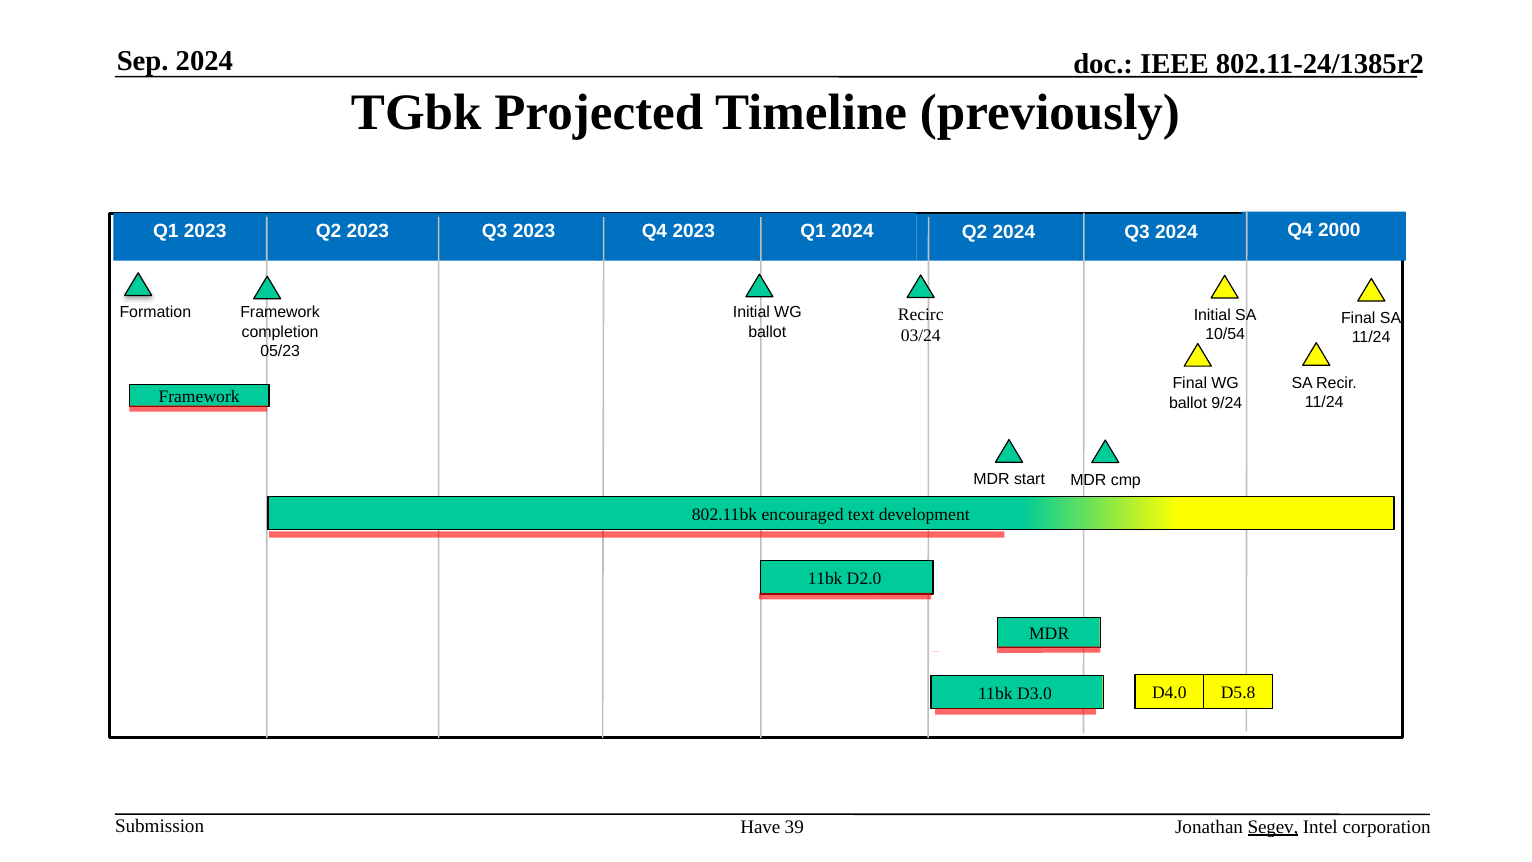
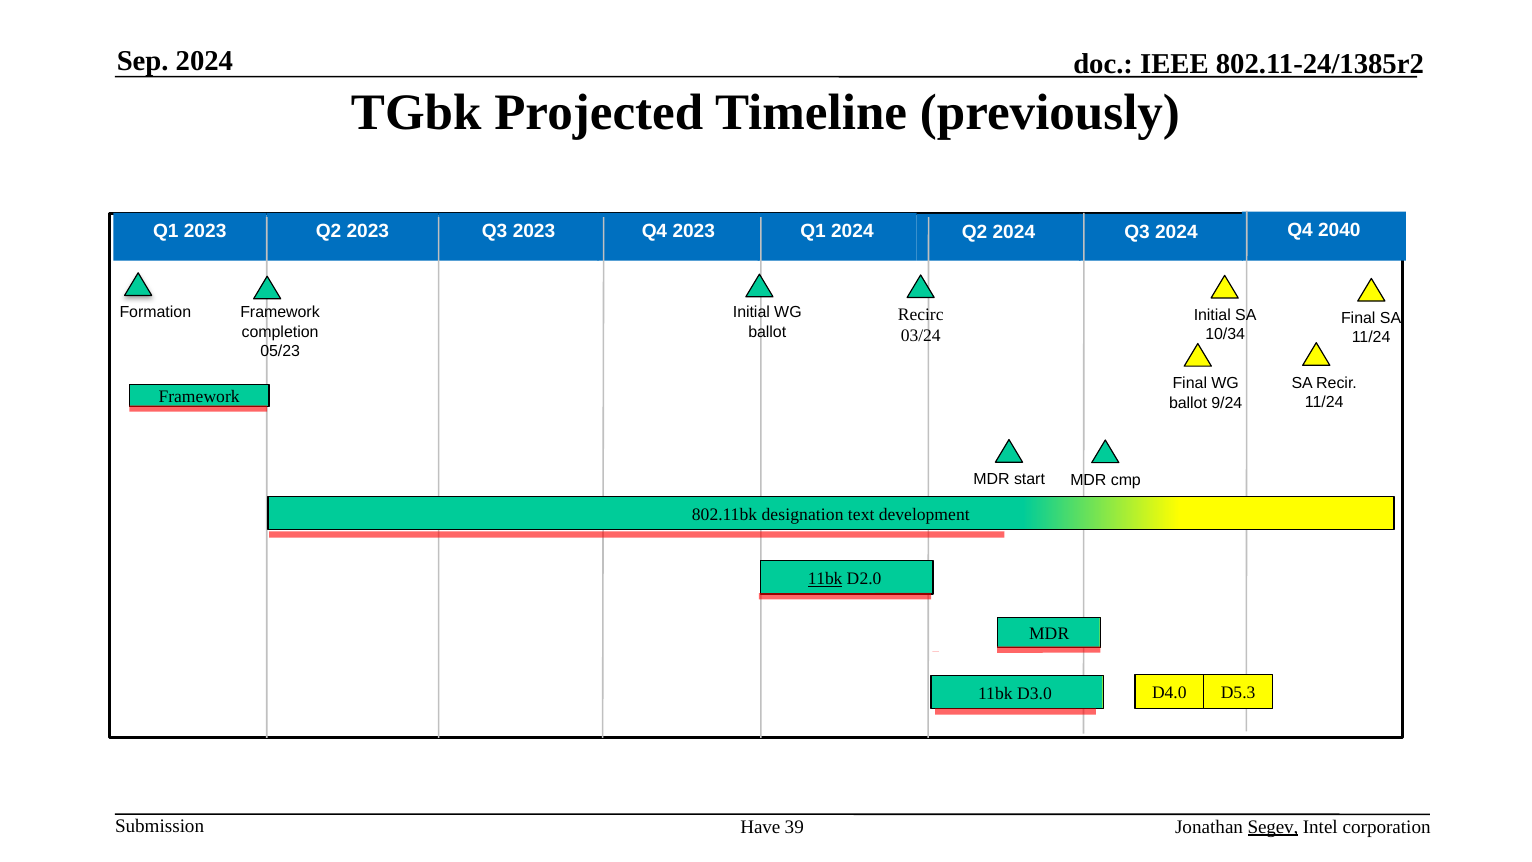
2000: 2000 -> 2040 (1339, 230)
10/54: 10/54 -> 10/34 (1225, 335)
encouraged: encouraged -> designation (803, 514)
11bk underline: none -> present (825, 578)
D5.8: D5.8 -> D5.3 (1238, 693)
